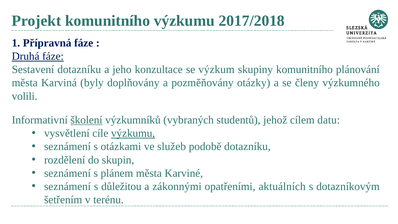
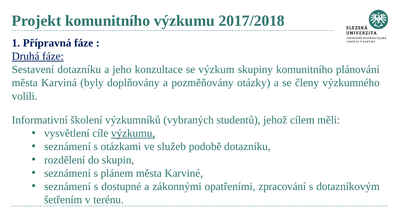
školení underline: present -> none (86, 120)
datu: datu -> měli (329, 120)
důležitou: důležitou -> dostupné (121, 186)
aktuálních: aktuálních -> zpracování (282, 186)
